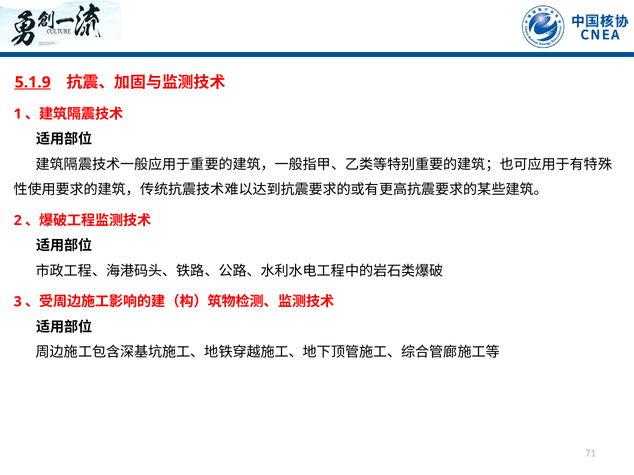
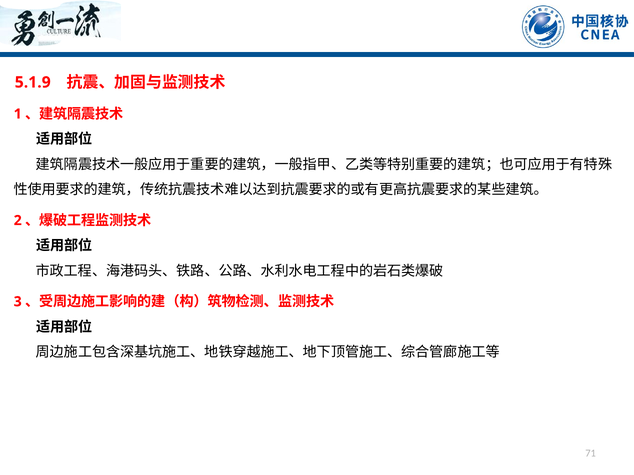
5.1.9 underline: present -> none (33, 82)
